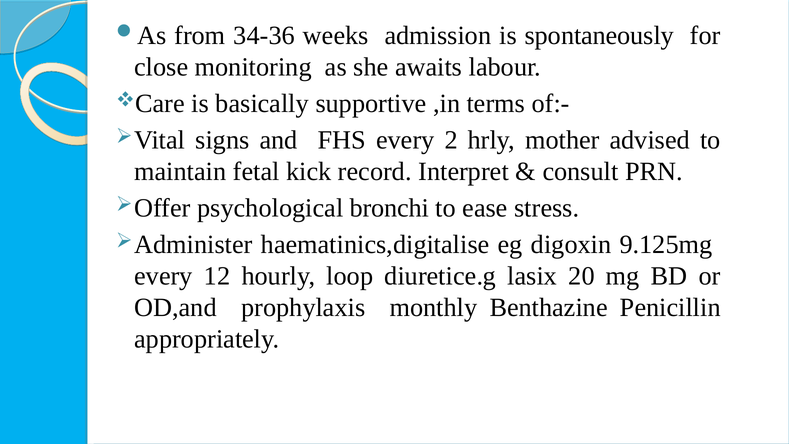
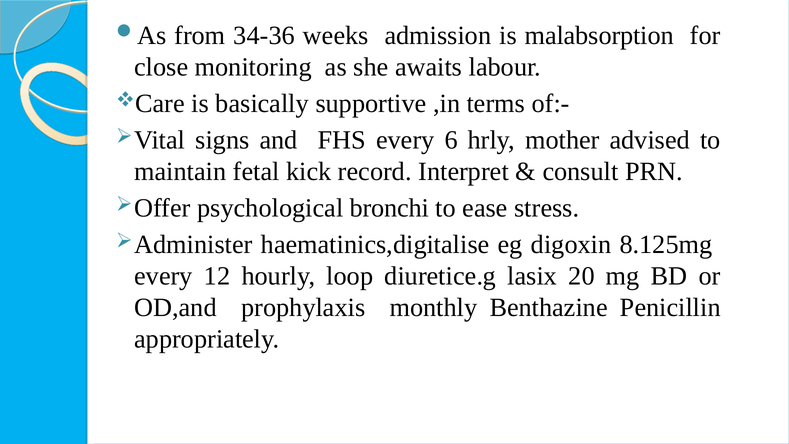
spontaneously: spontaneously -> malabsorption (599, 35)
2: 2 -> 6 (451, 140)
9.125mg: 9.125mg -> 8.125mg (666, 244)
